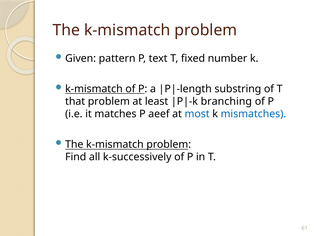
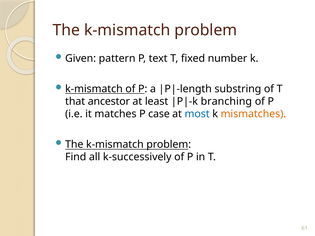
that problem: problem -> ancestor (109, 102)
aeef: aeef -> case (159, 114)
mismatches colour: blue -> orange (253, 114)
